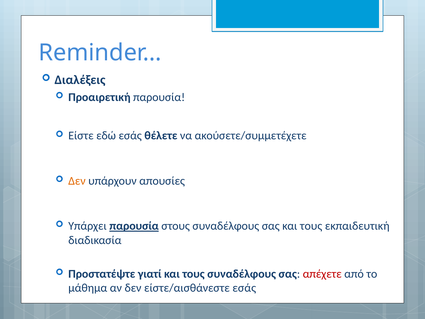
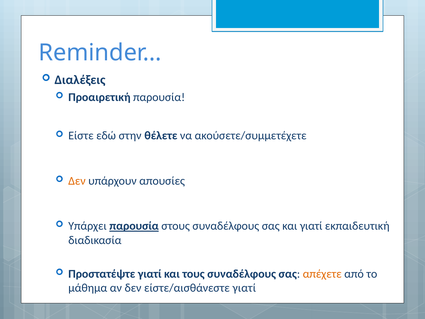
εδώ εσάς: εσάς -> στην (130, 136)
σας και τους: τους -> γιατί (311, 226)
απέχετε colour: red -> orange (322, 274)
είστε/αισθάνεστε εσάς: εσάς -> γιατί (244, 288)
